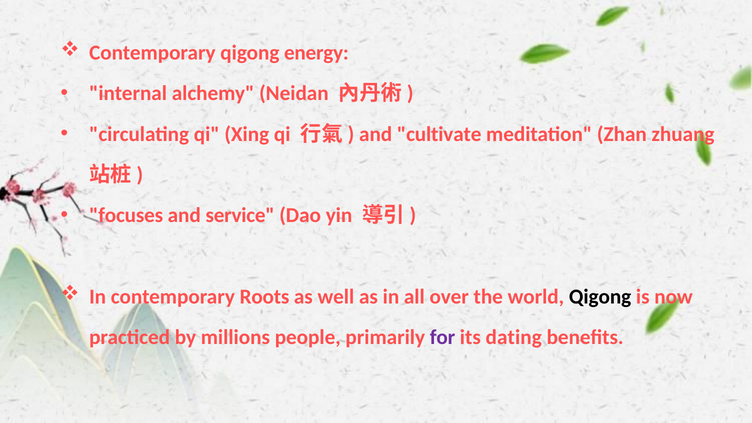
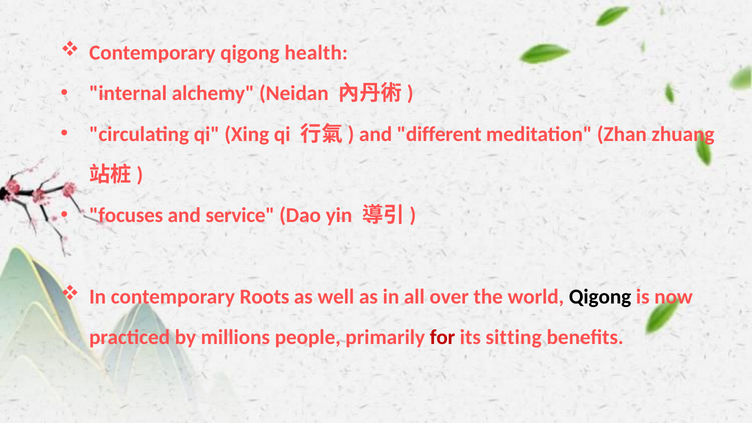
energy: energy -> health (316, 53)
cultivate: cultivate -> different (439, 134)
for colour: purple -> red (443, 337)
dating: dating -> sitting (514, 337)
